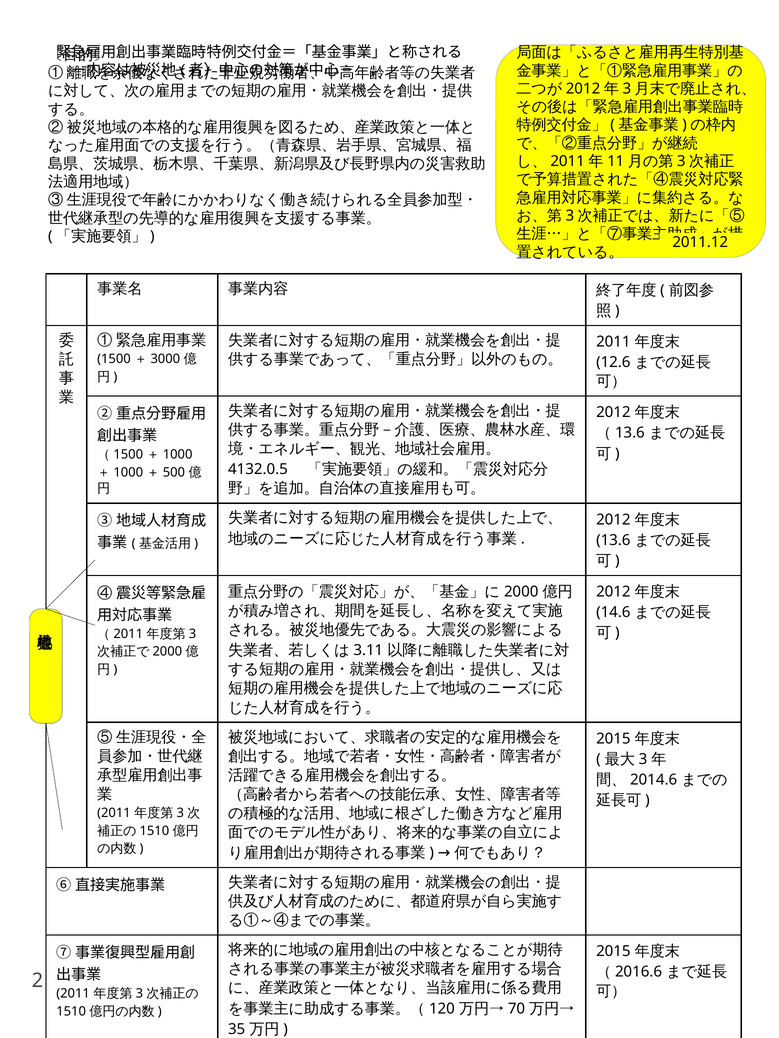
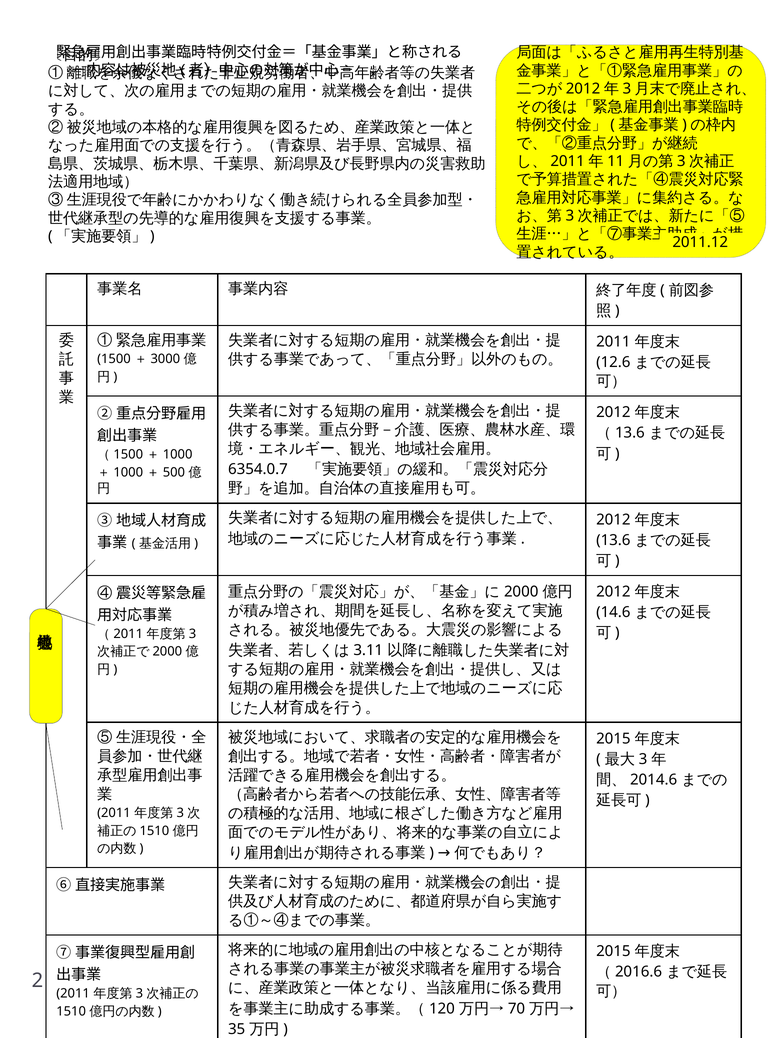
4132.0.5: 4132.0.5 -> 6354.0.7 (258, 470)
